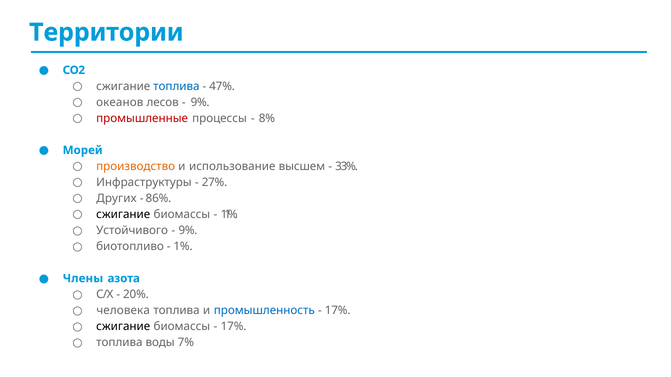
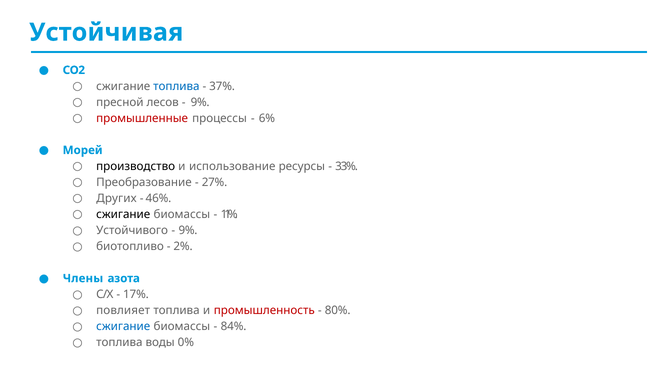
Территории: Территории -> Устойчивая (106, 32)
47%: 47% -> 37% (222, 86)
океанов: океанов -> пресной (120, 102)
8%: 8% -> 6% (267, 118)
производство colour: orange -> black (136, 166)
высшем: высшем -> ресурсы (302, 166)
Инфраструктуры: Инфраструктуры -> Преобразование (144, 183)
86%: 86% -> 46% (158, 199)
1%: 1% -> 2% (183, 247)
20%: 20% -> 17% (136, 295)
человека: человека -> повлияет (123, 311)
промышленность colour: blue -> red (264, 311)
17%: 17% -> 80% (338, 311)
сжигание colour: black -> blue (123, 327)
17%: 17% -> 84% (234, 327)
7%: 7% -> 0% (186, 343)
